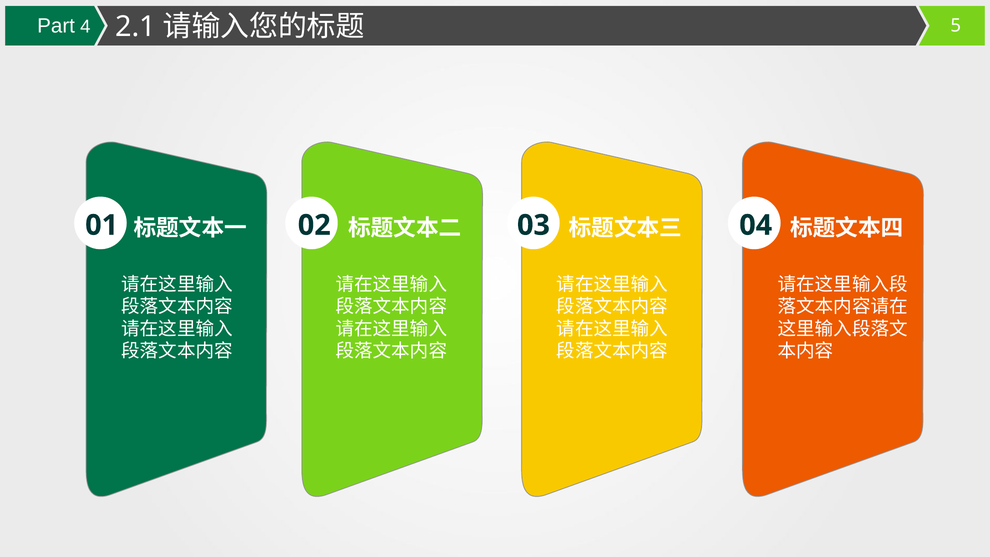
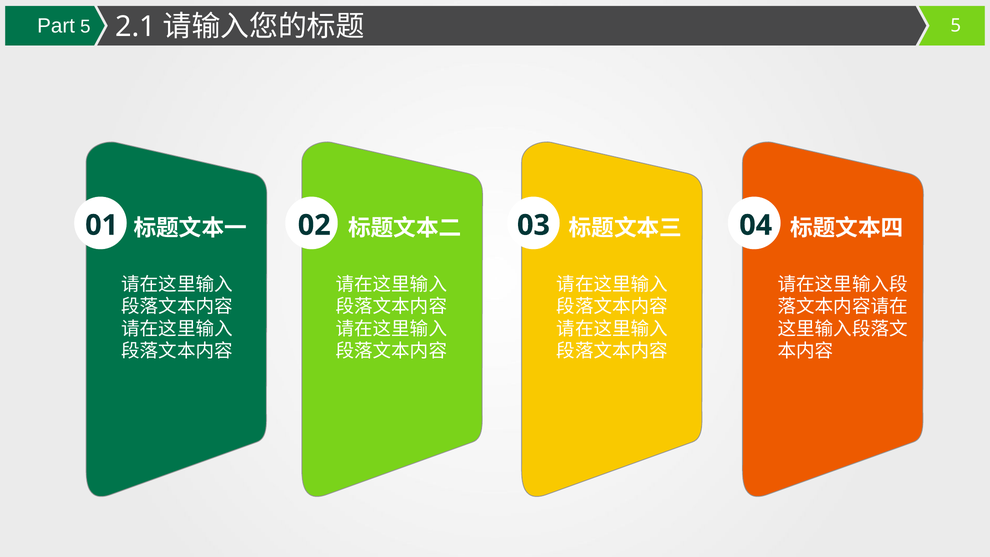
Part 4: 4 -> 5 (85, 27)
